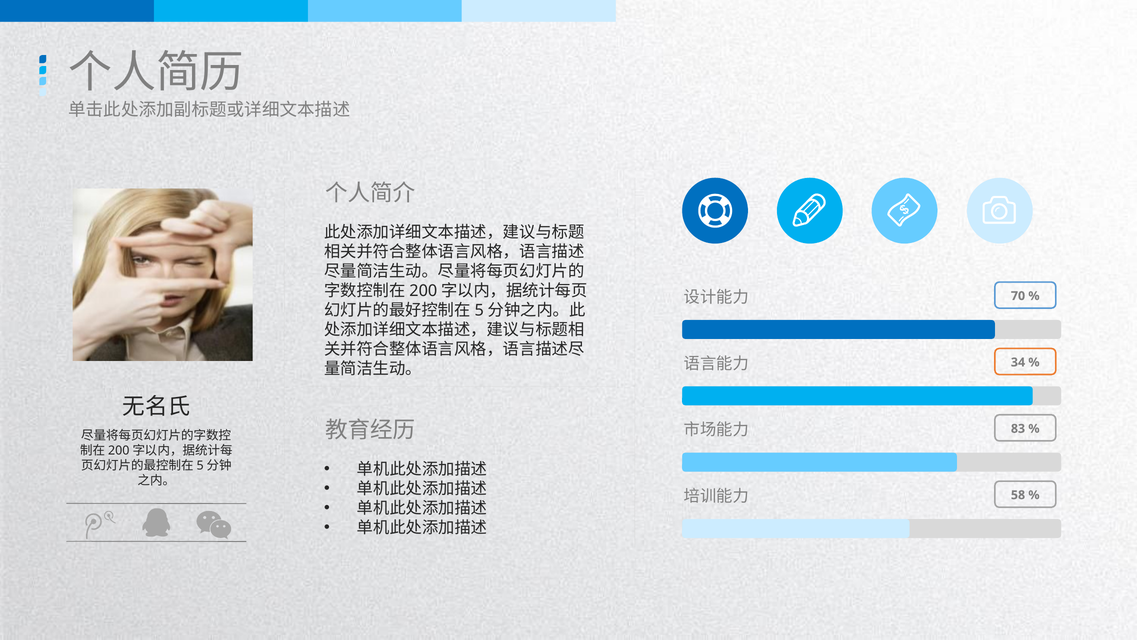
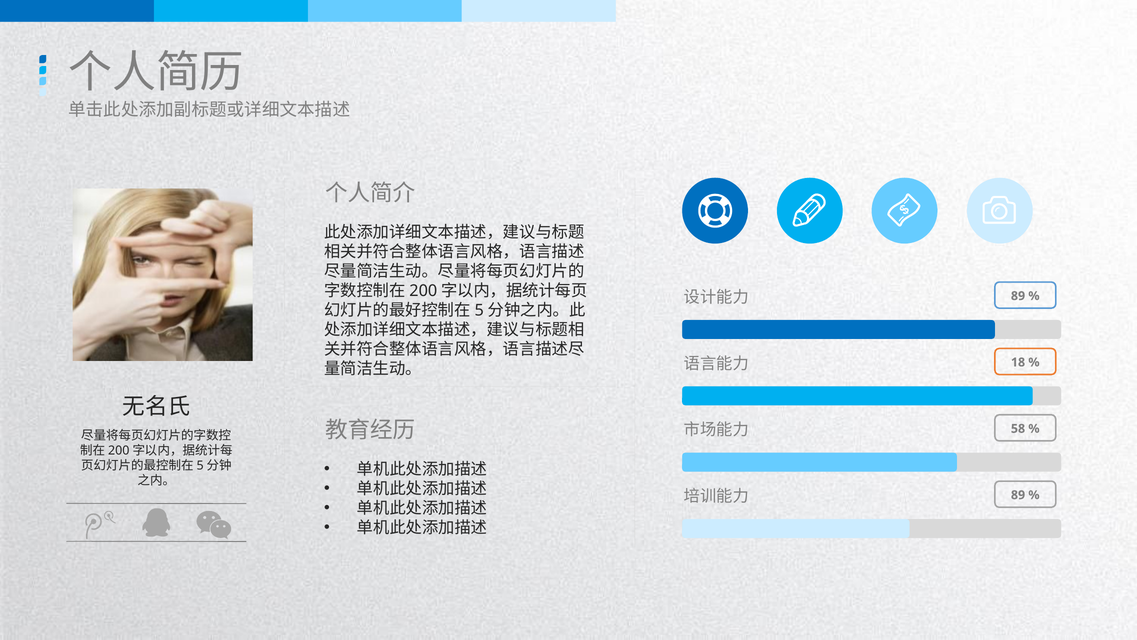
70: 70 -> 89 (1018, 296)
34: 34 -> 18 (1018, 362)
83: 83 -> 58 (1018, 428)
58: 58 -> 89 (1018, 495)
